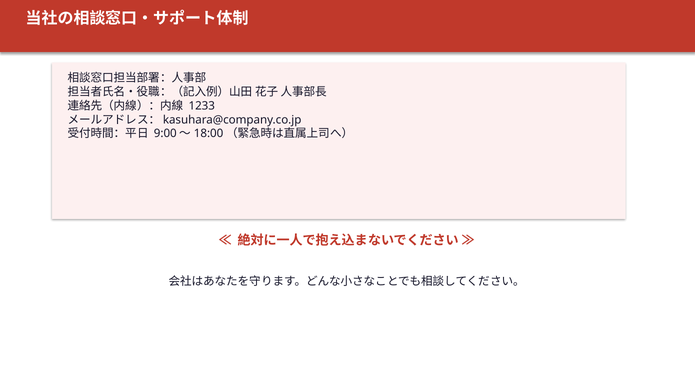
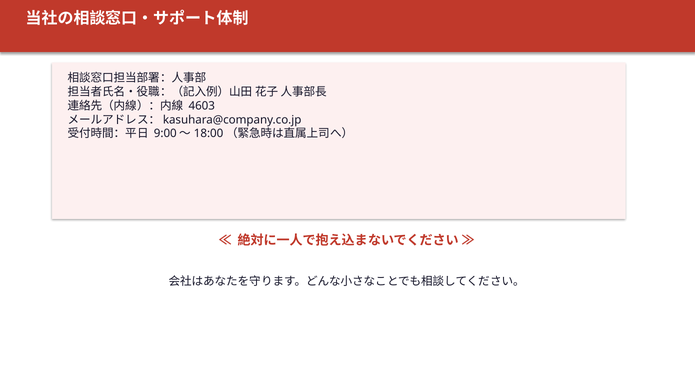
1233: 1233 -> 4603 (202, 106)
